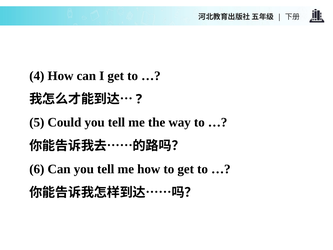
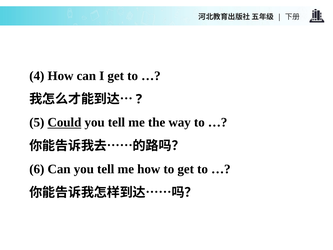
Could underline: none -> present (64, 122)
